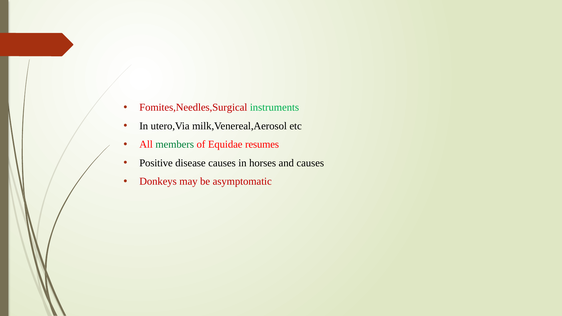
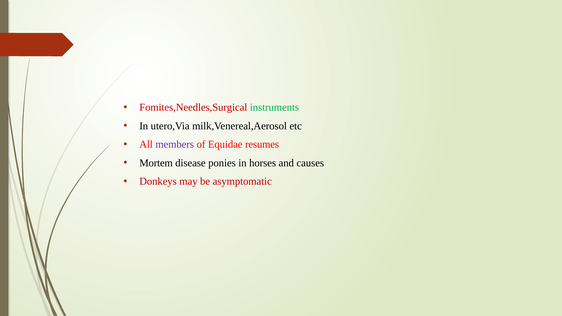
members colour: green -> purple (175, 145)
Positive: Positive -> Mortem (156, 163)
disease causes: causes -> ponies (222, 163)
